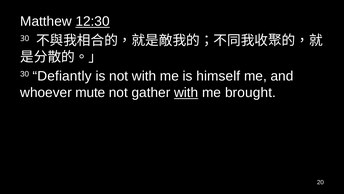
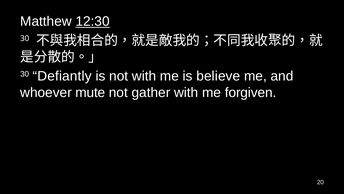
himself: himself -> believe (218, 76)
with underline: present -> none (186, 92)
brought: brought -> forgiven (251, 92)
